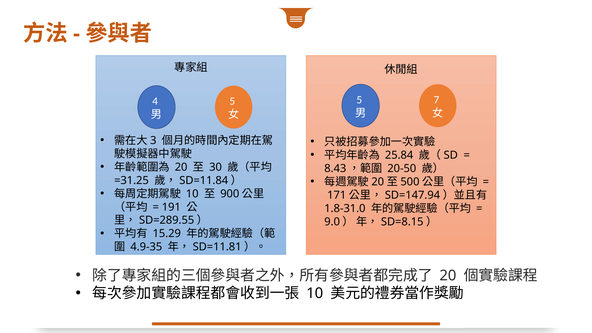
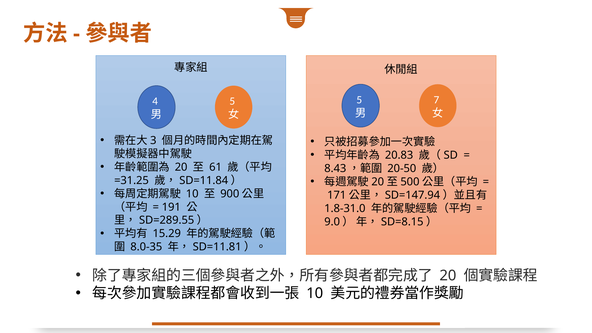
25.84: 25.84 -> 20.83 (399, 155)
30: 30 -> 61 (216, 167)
4.9-35: 4.9-35 -> 8.0-35 (146, 247)
